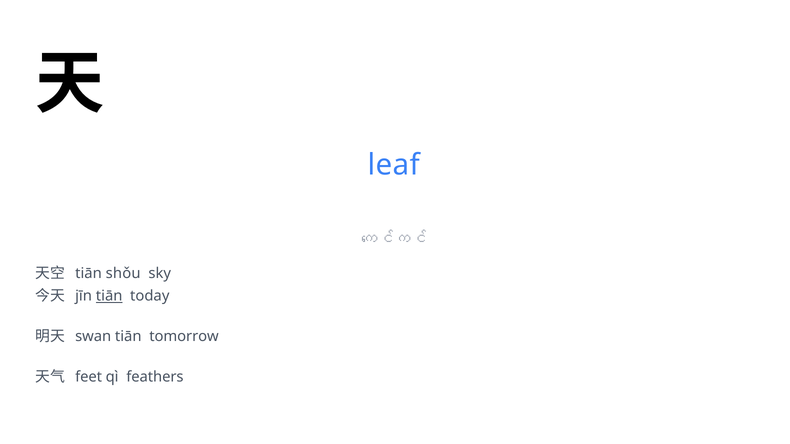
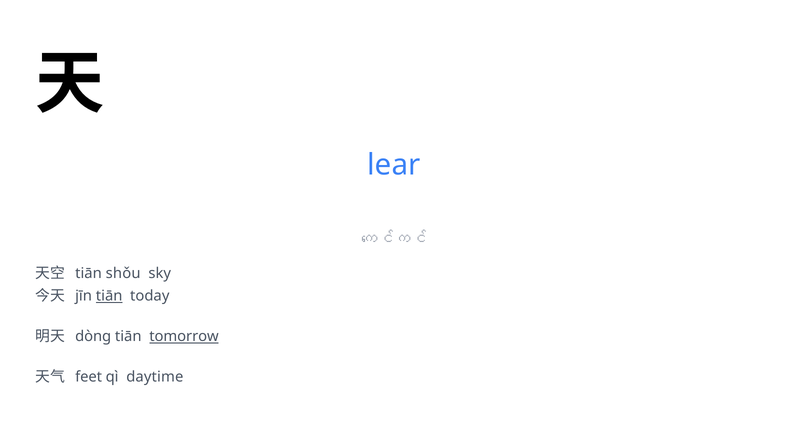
leaf: leaf -> lear (394, 165)
swan: swan -> dòng (93, 337)
tomorrow underline: none -> present (184, 337)
feathers: feathers -> daytime (155, 377)
